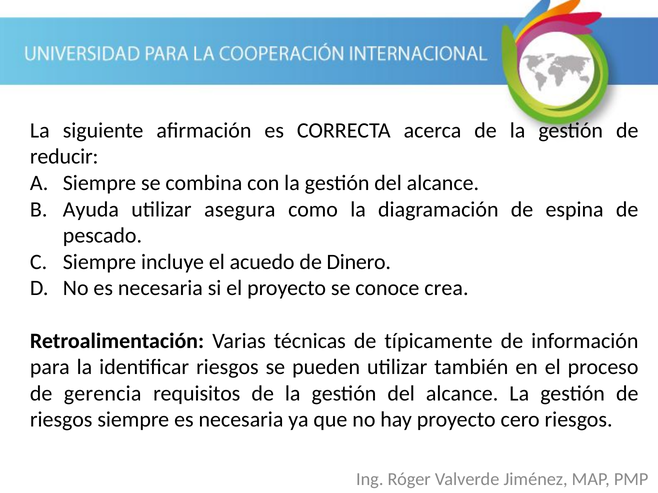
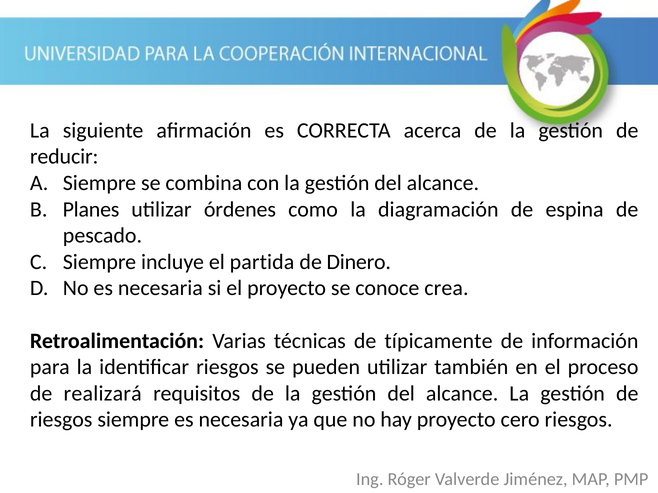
Ayuda: Ayuda -> Planes (91, 210)
asegura: asegura -> órdenes (240, 210)
acuedo: acuedo -> partida (262, 262)
gerencia: gerencia -> realizará (103, 394)
